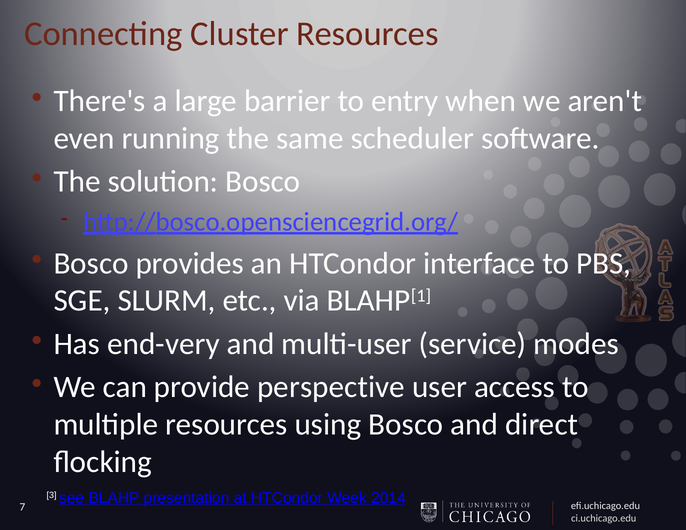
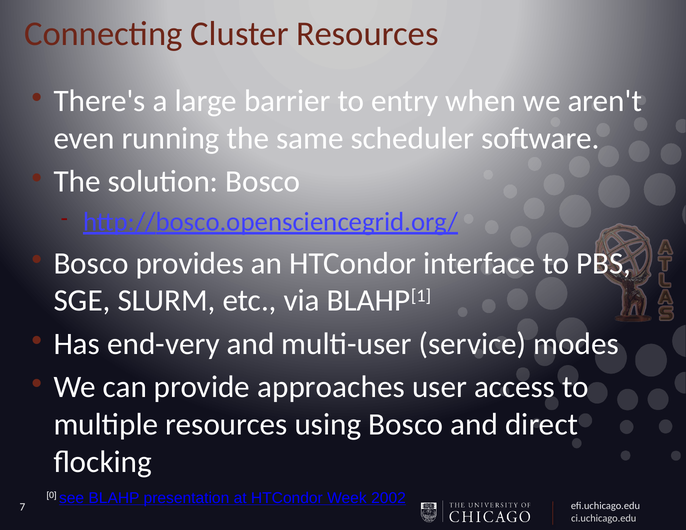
perspective: perspective -> approaches (331, 387)
3: 3 -> 0 (52, 496)
2014: 2014 -> 2002 (389, 498)
